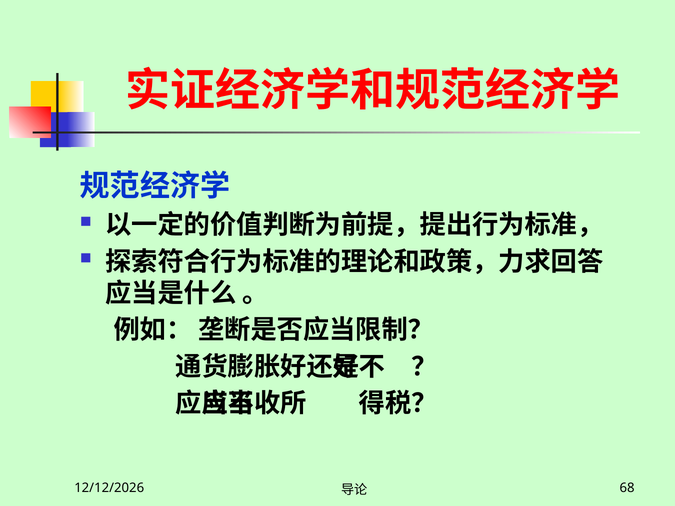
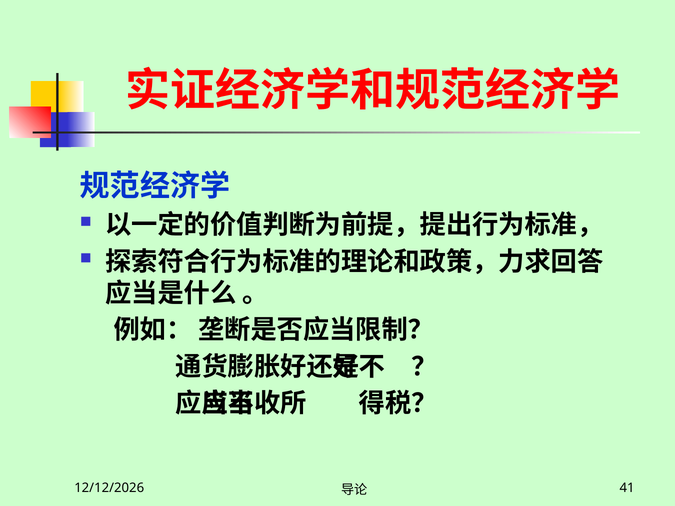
68: 68 -> 41 (627, 488)
